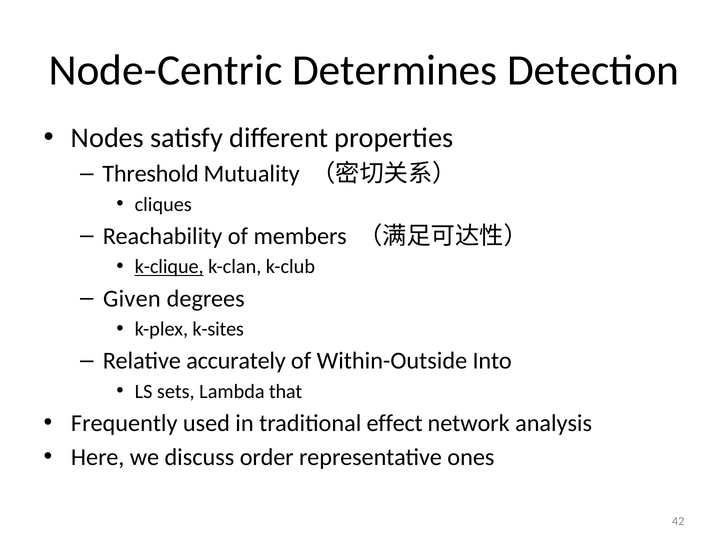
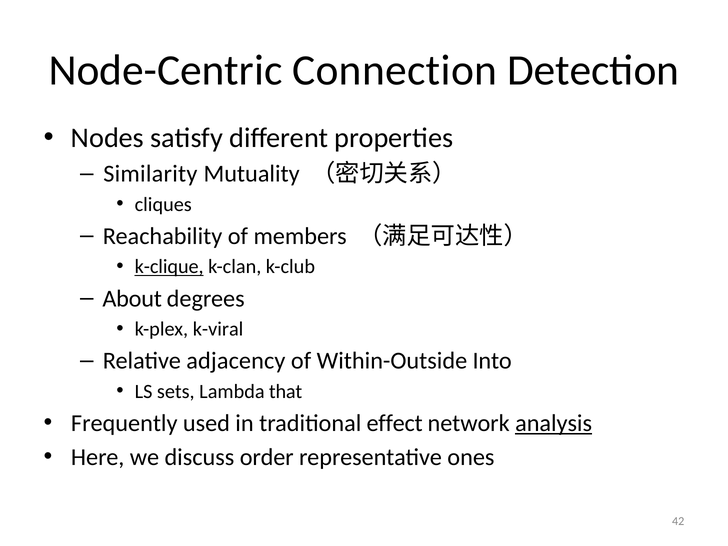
Determines: Determines -> Connection (395, 70)
Threshold: Threshold -> Similarity (150, 174)
Given: Given -> About (132, 299)
k-sites: k-sites -> k-viral (218, 329)
accurately: accurately -> adjacency (236, 361)
analysis underline: none -> present (554, 423)
